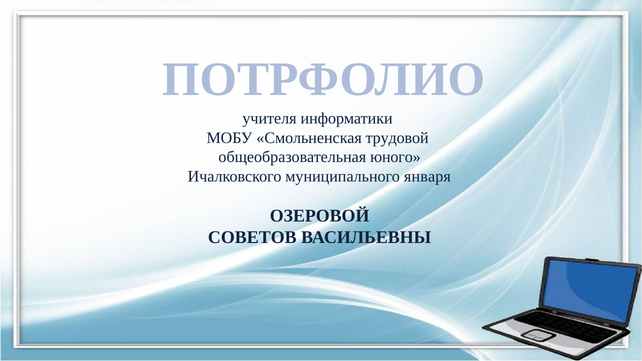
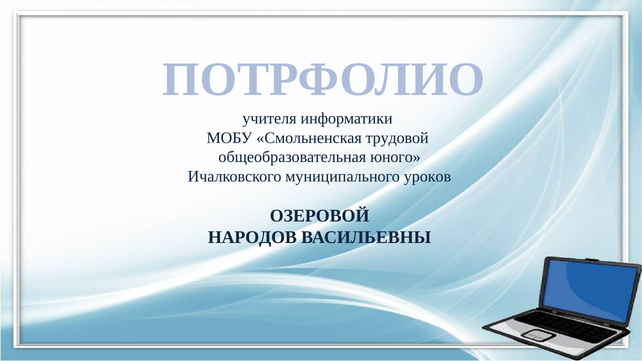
января: января -> уроков (427, 176)
СОВЕТОВ: СОВЕТОВ -> НАРОДОВ (252, 238)
